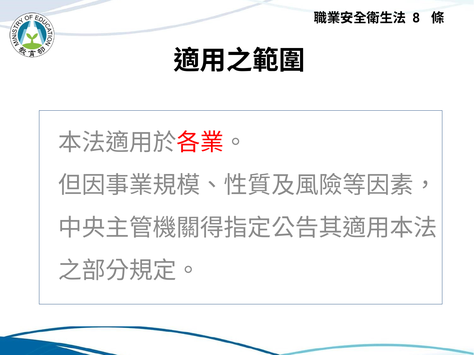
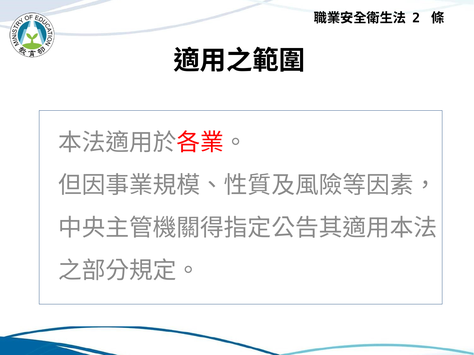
8: 8 -> 2 (416, 18)
